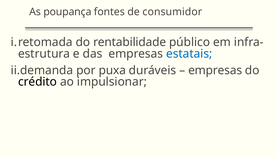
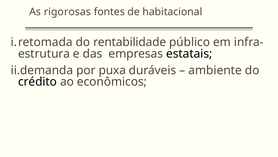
poupança: poupança -> rigorosas (67, 12)
consumidor: consumidor -> habitacional (172, 12)
estatais colour: blue -> black (189, 53)
empresas: empresas -> ambiente (215, 70)
impulsionar: impulsionar -> econômicos (112, 81)
